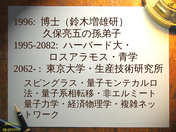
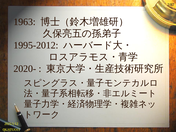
1996: 1996 -> 1963 (25, 22)
1995-2082: 1995-2082 -> 1995-2012 (36, 45)
2062-: 2062- -> 2020- (25, 69)
